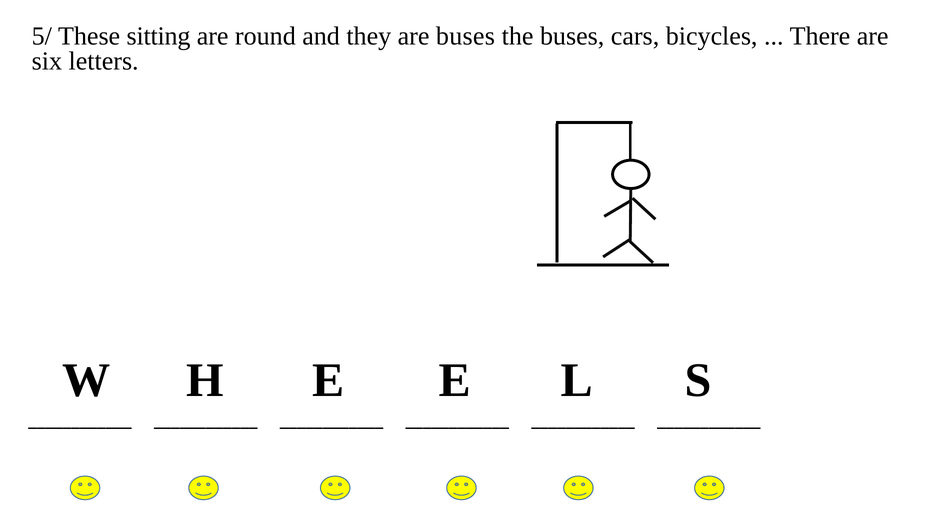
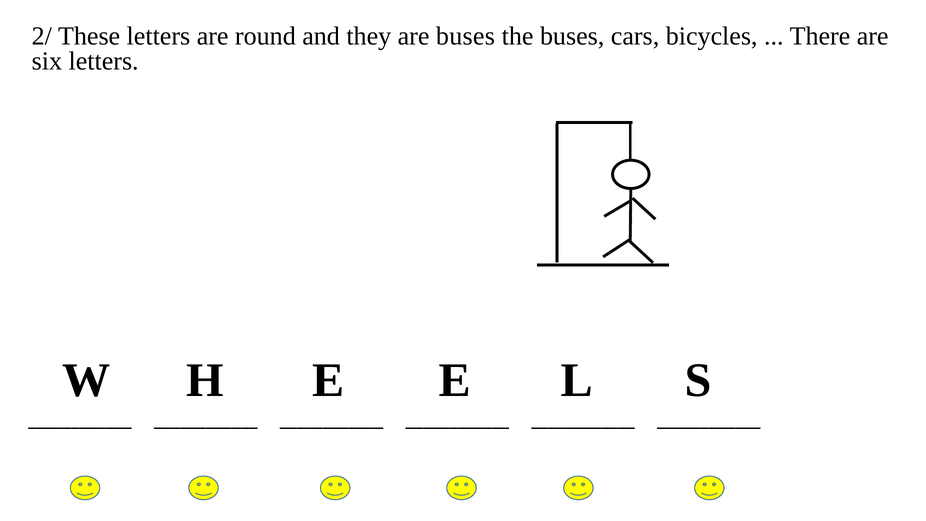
5/: 5/ -> 2/ (42, 36)
These sitting: sitting -> letters (158, 36)
